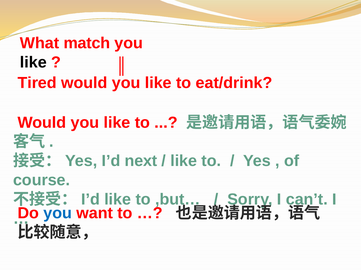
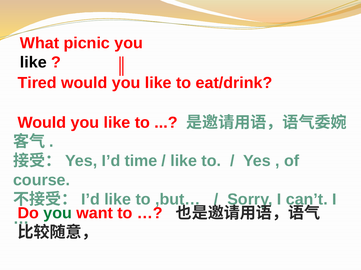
match: match -> picnic (87, 43)
next: next -> time (141, 161)
you colour: blue -> green (58, 214)
